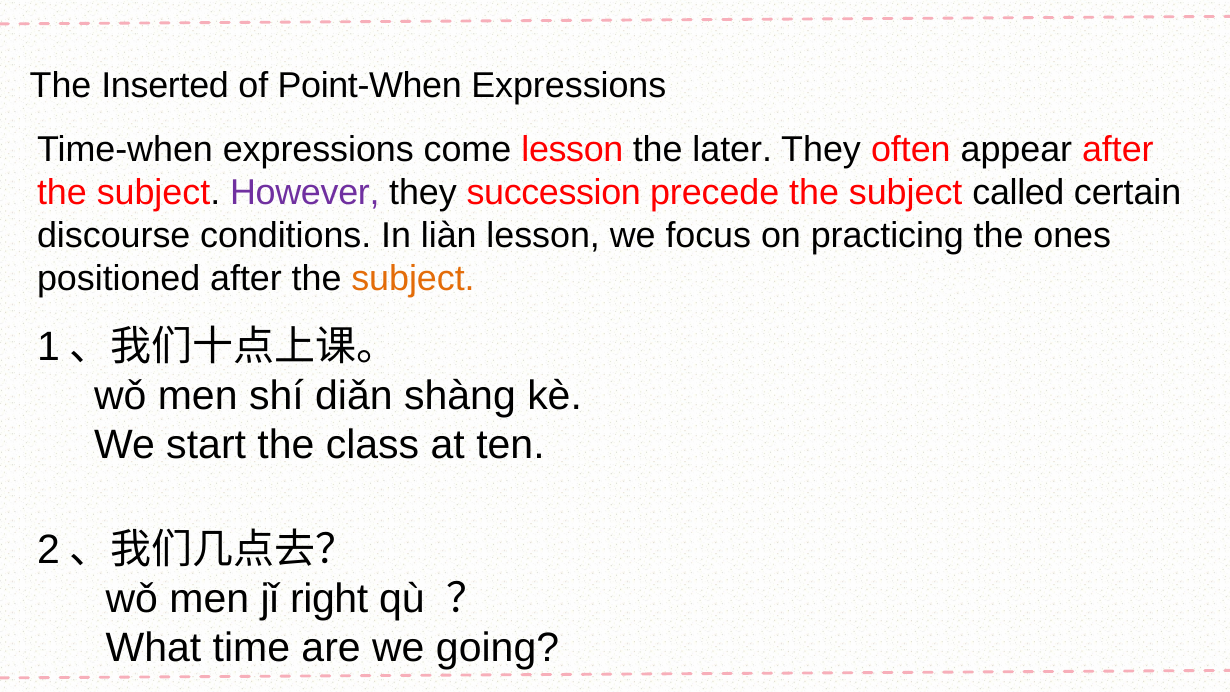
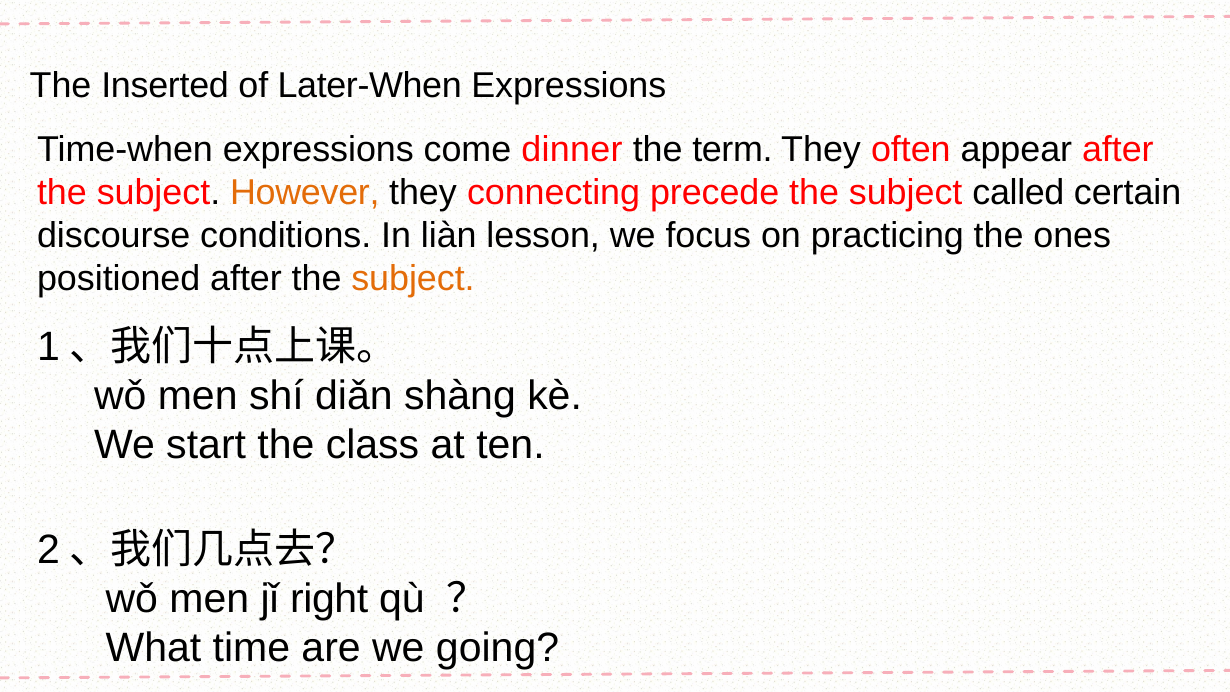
Point-When: Point-When -> Later-When (370, 85)
come lesson: lesson -> dinner (572, 150)
later: later -> term (732, 150)
However colour: purple -> orange (305, 193)
succession: succession -> connecting (554, 193)
